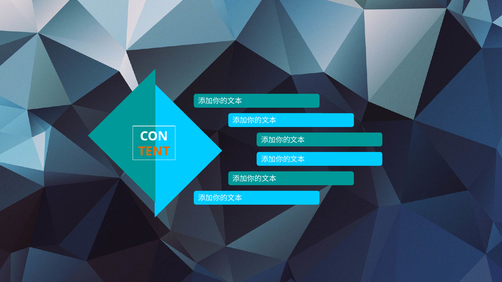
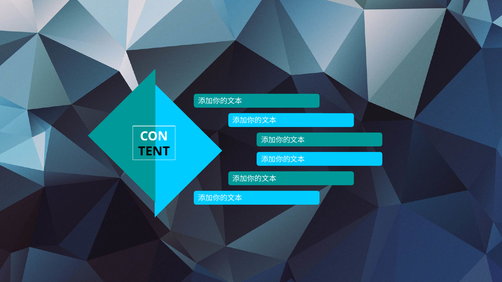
TENT colour: orange -> black (154, 151)
